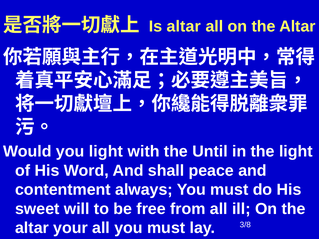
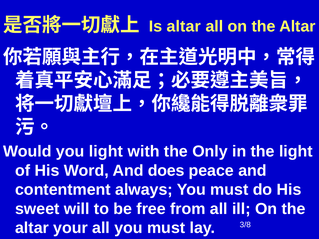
Until: Until -> Only (210, 152)
shall: shall -> does (166, 171)
